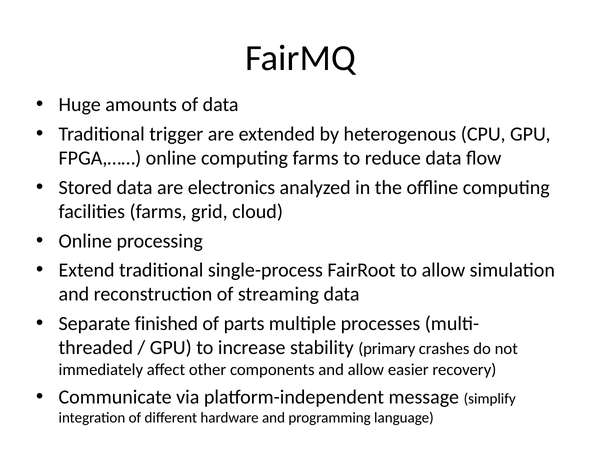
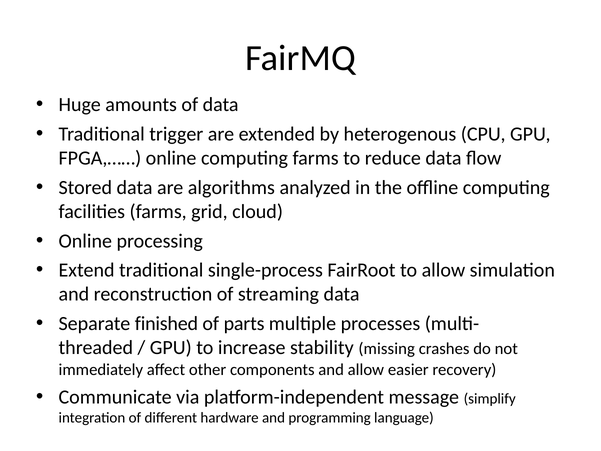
electronics: electronics -> algorithms (231, 187)
primary: primary -> missing (387, 349)
